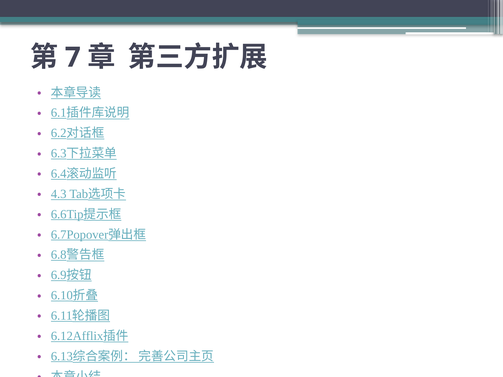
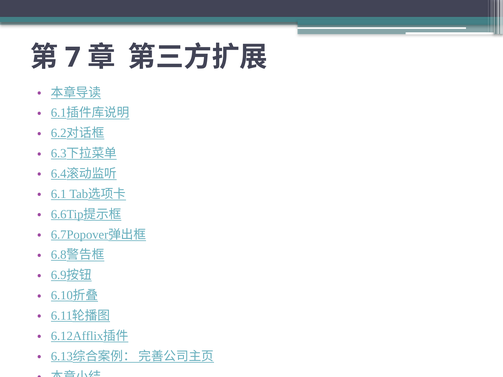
4.3: 4.3 -> 6.1 (59, 194)
